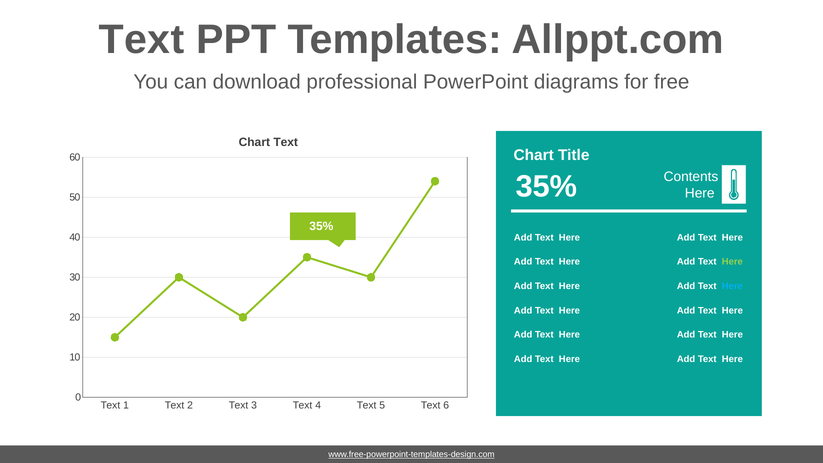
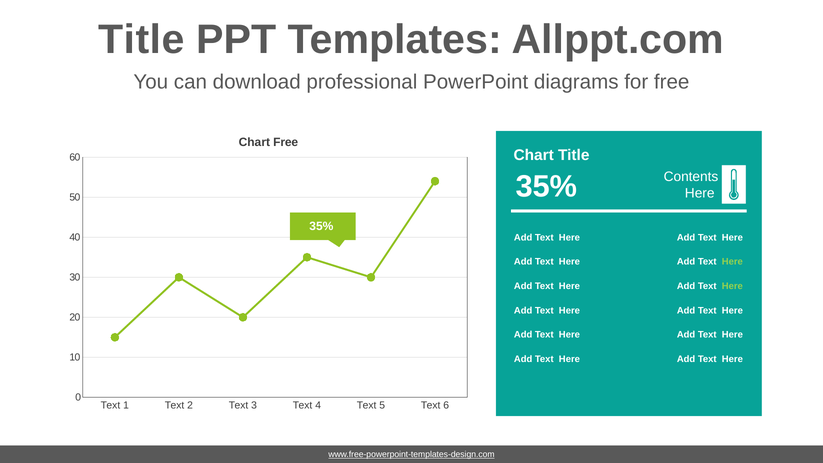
Text: Text -> Title (141, 39)
Chart Text: Text -> Free (286, 142)
Here colour: light blue -> light green (732, 286)
